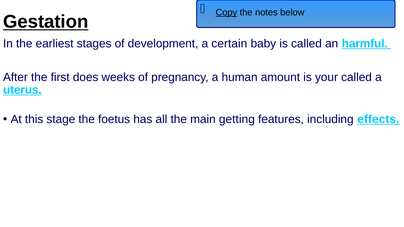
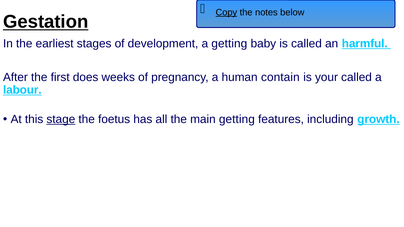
a certain: certain -> getting (229, 44)
amount: amount -> contain (280, 77)
uterus: uterus -> labour (22, 90)
stage underline: none -> present (61, 119)
effects: effects -> growth (378, 119)
